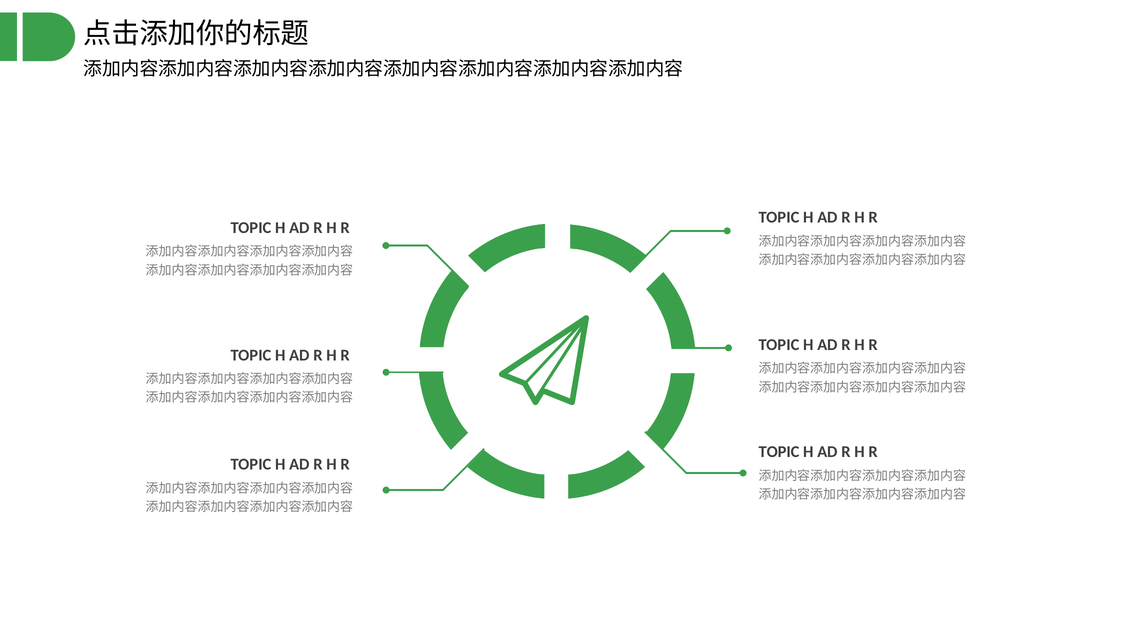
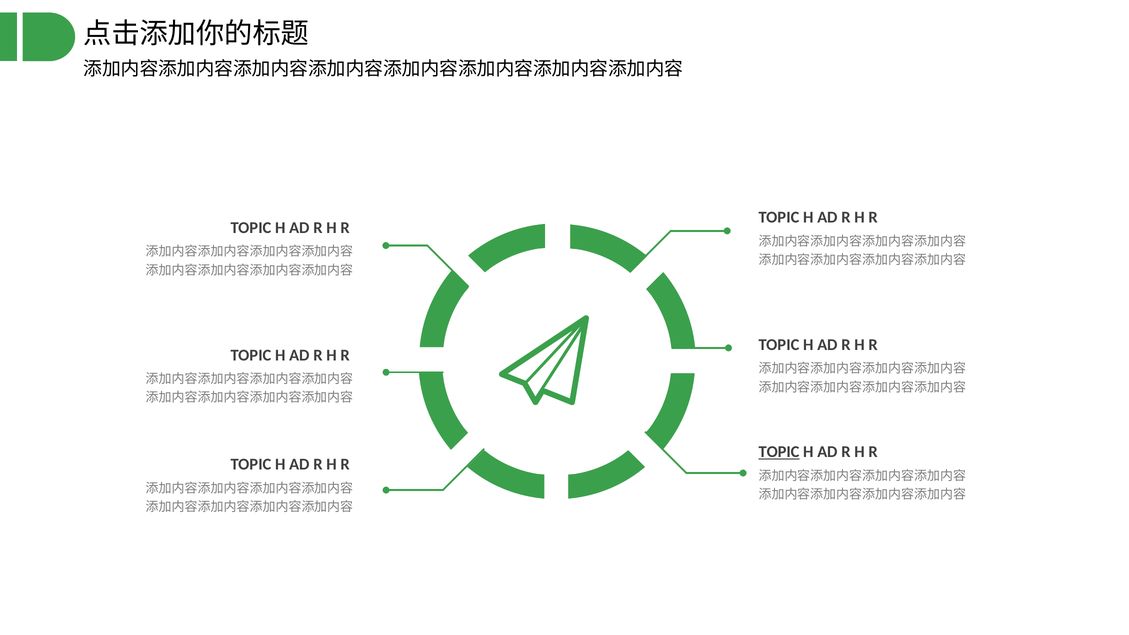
TOPIC underline: none -> present (779, 452)
